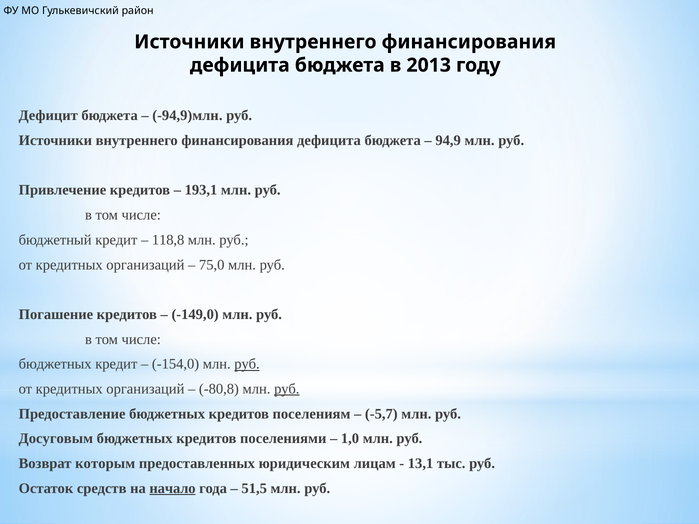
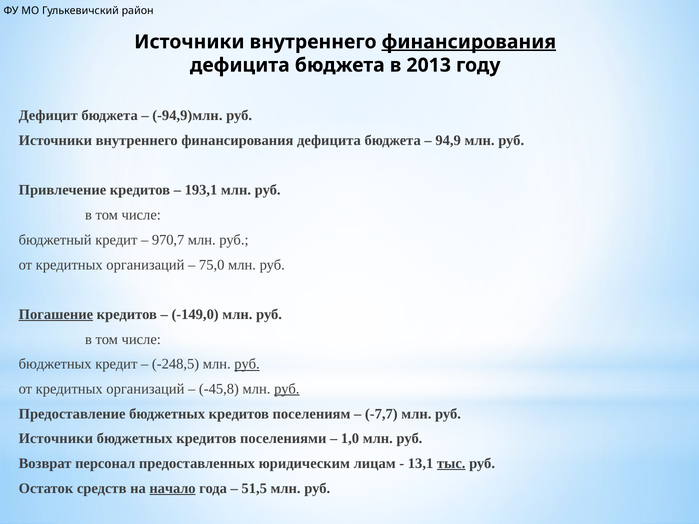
финансирования underline: none -> present (469, 42)
118,8: 118,8 -> 970,7 (168, 240)
Погашение underline: none -> present (56, 315)
-154,0: -154,0 -> -248,5 (176, 364)
-80,8: -80,8 -> -45,8 (219, 389)
-5,7: -5,7 -> -7,7 (381, 414)
Досуговым: Досуговым -> Источники (56, 439)
которым: которым -> персонал (105, 464)
тыс underline: none -> present (451, 464)
